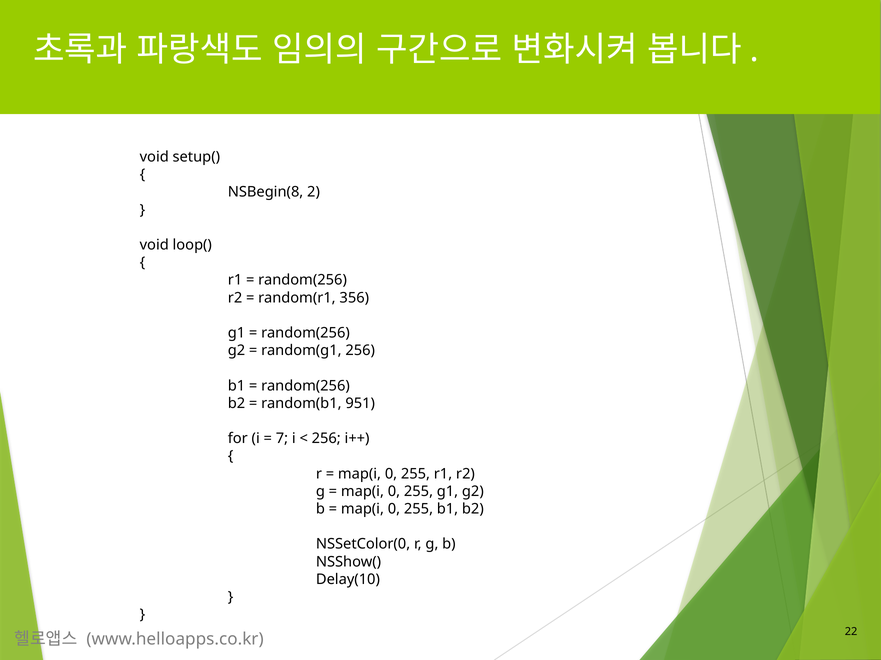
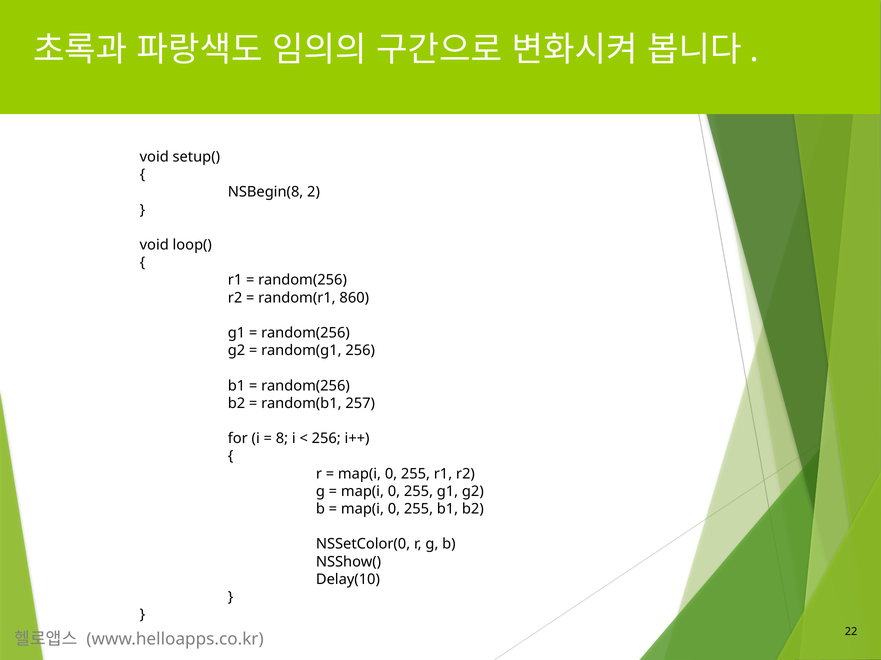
356: 356 -> 860 (354, 298)
951: 951 -> 257 (360, 404)
7: 7 -> 8 (282, 439)
